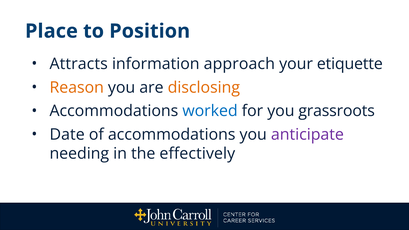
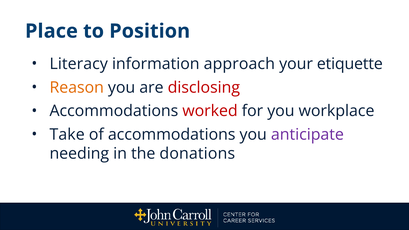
Attracts: Attracts -> Literacy (79, 64)
disclosing colour: orange -> red (204, 87)
worked colour: blue -> red (210, 111)
grassroots: grassroots -> workplace (337, 111)
Date: Date -> Take (67, 135)
effectively: effectively -> donations (197, 154)
